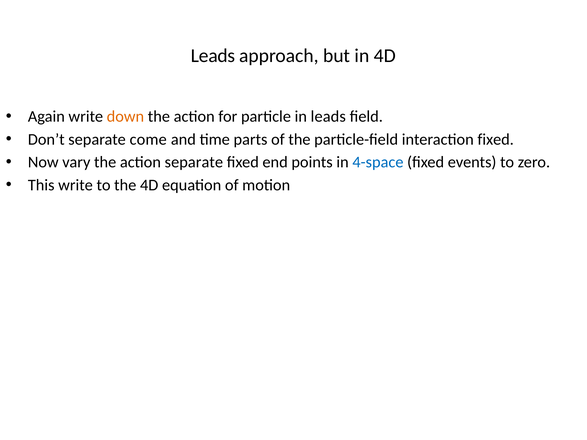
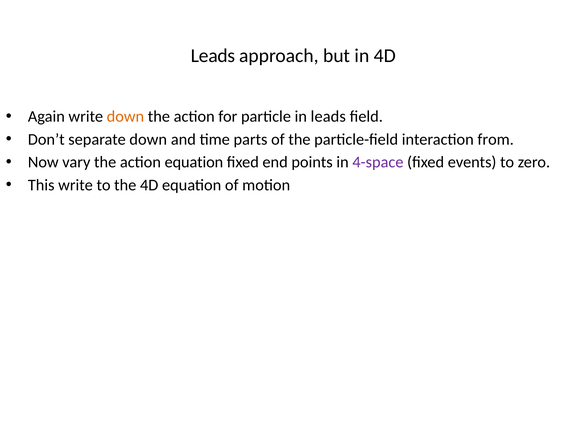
separate come: come -> down (148, 139)
interaction fixed: fixed -> from (496, 139)
action separate: separate -> equation (194, 162)
4-space colour: blue -> purple (378, 162)
